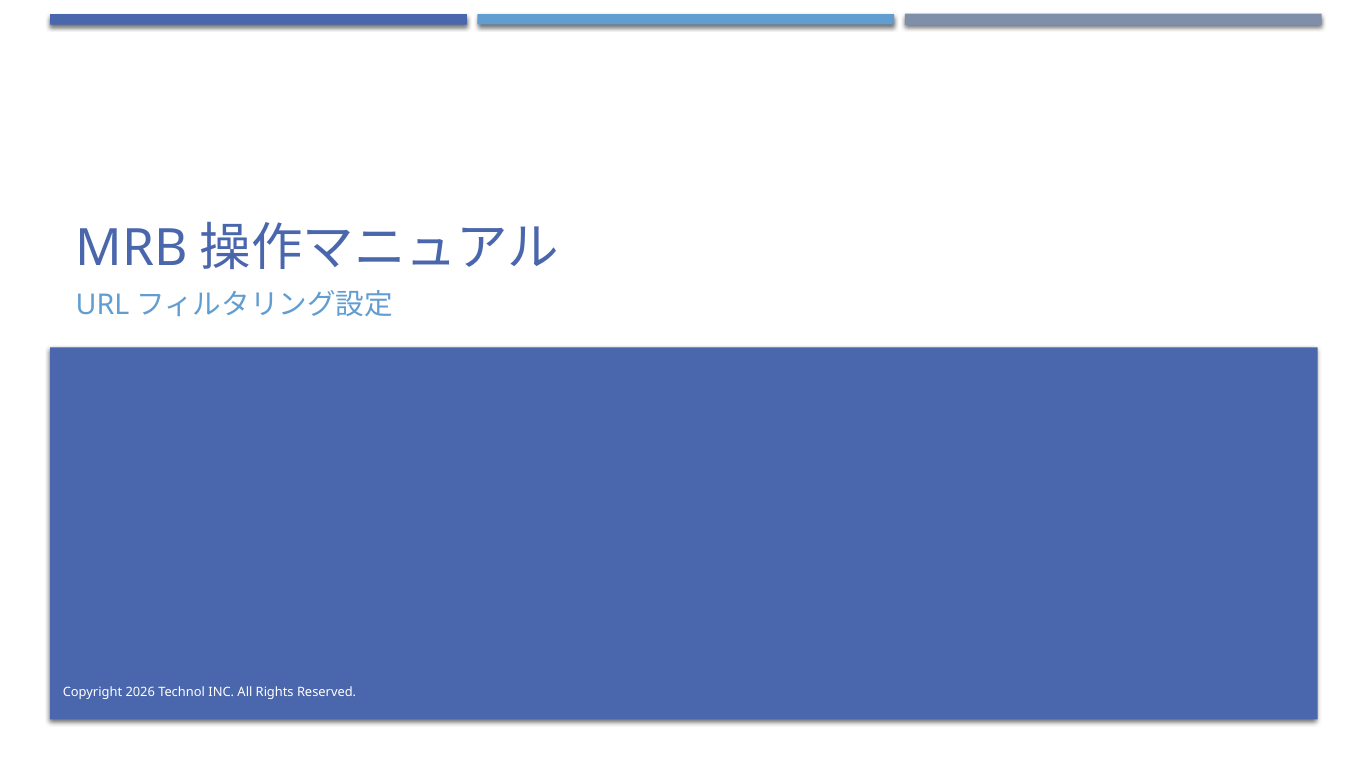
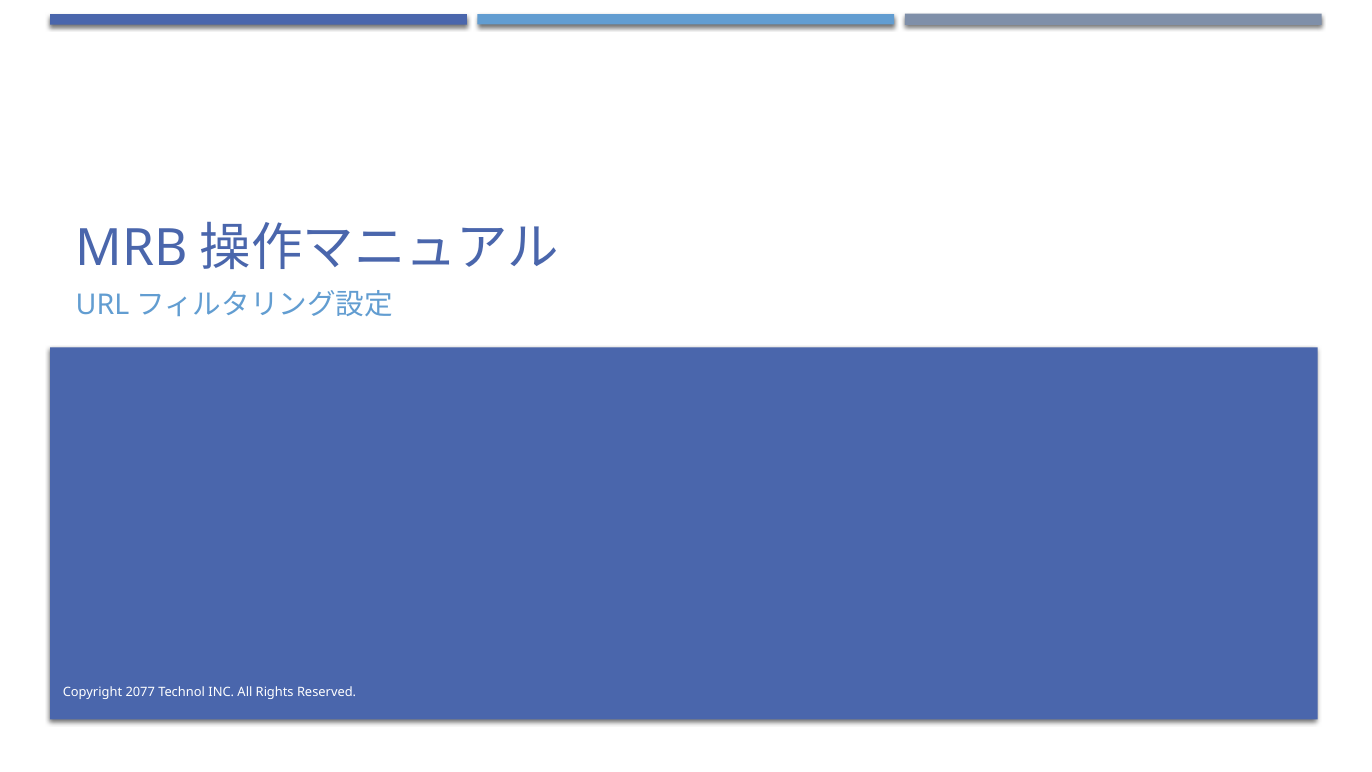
2026: 2026 -> 2077 (140, 692)
